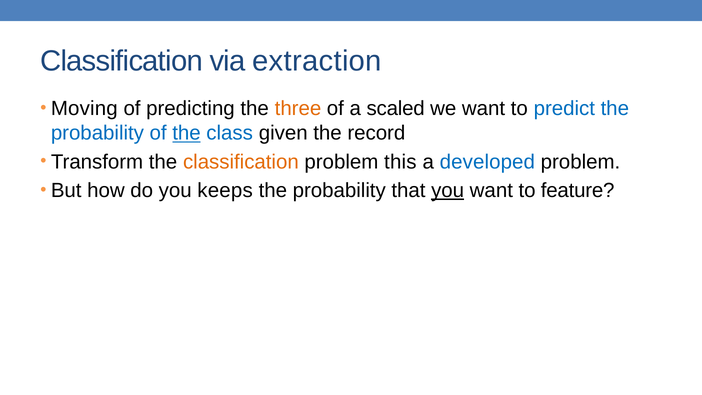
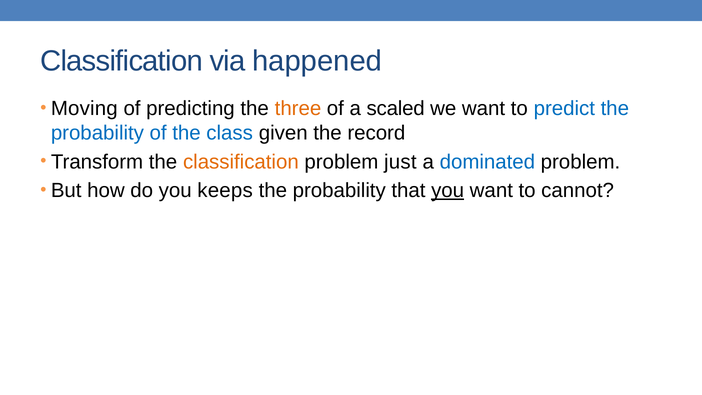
extraction: extraction -> happened (317, 61)
the underline: present -> none (186, 133)
this: this -> just (400, 162)
developed: developed -> dominated (487, 162)
feature: feature -> cannot (578, 190)
